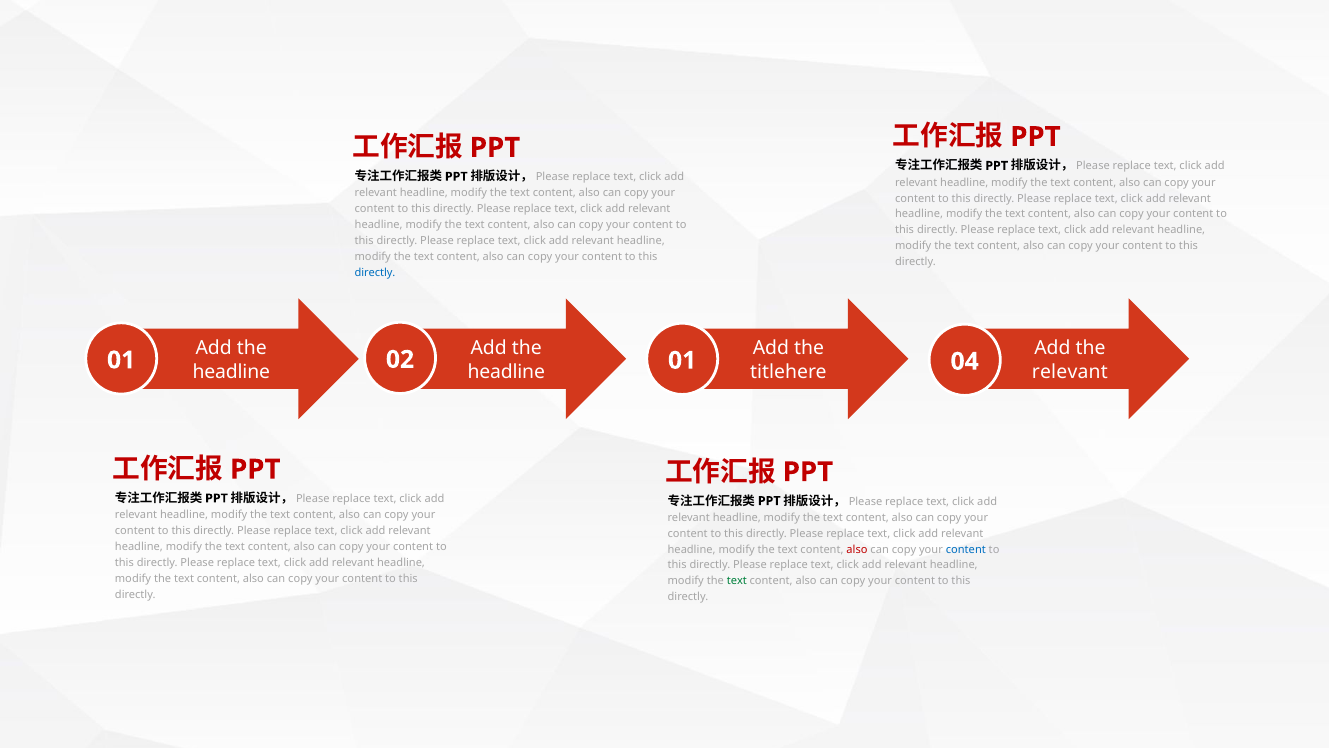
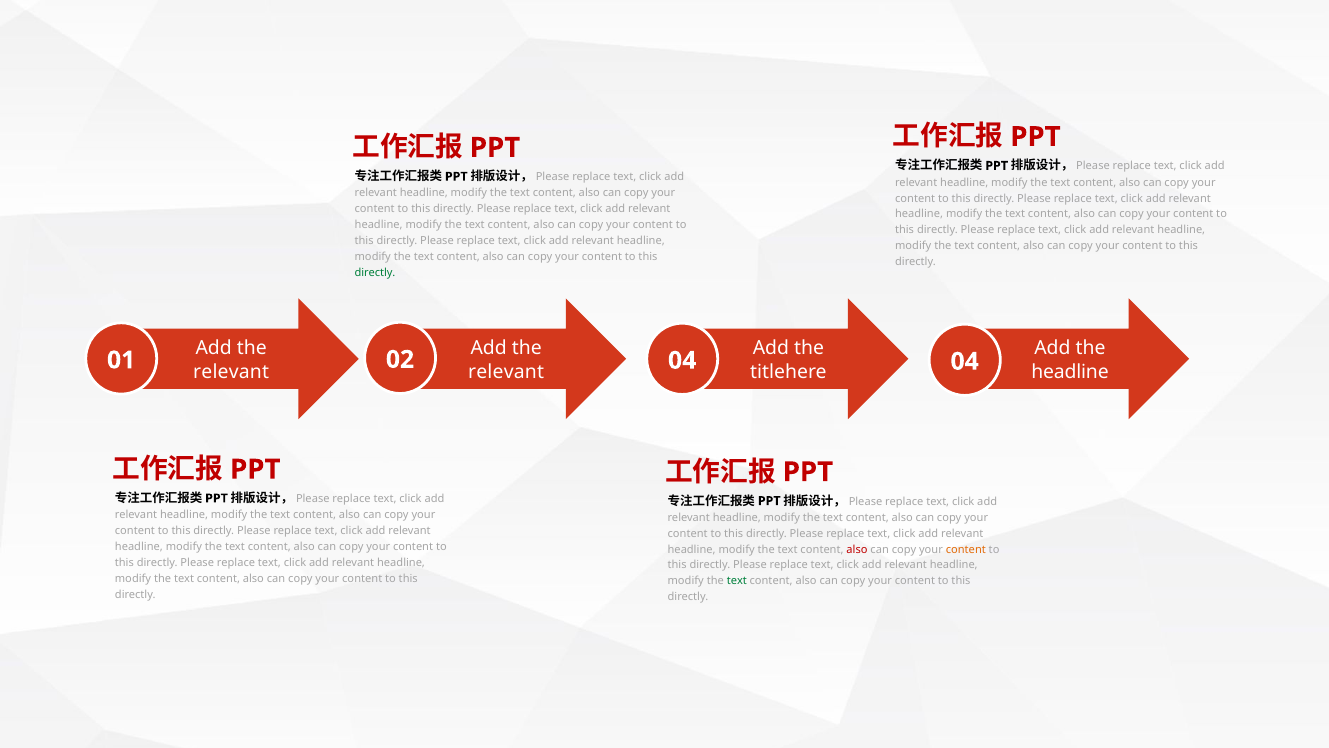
directly colour: blue -> green (375, 273)
02 01: 01 -> 04 (682, 360)
headline: headline -> relevant (231, 372)
headline: headline -> relevant (506, 372)
relevant: relevant -> headline (1070, 372)
content colour: blue -> orange (966, 549)
